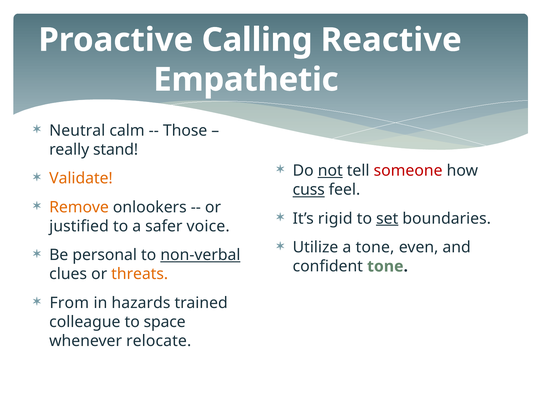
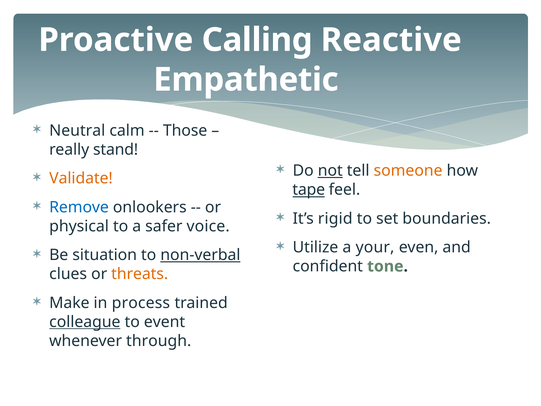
someone colour: red -> orange (408, 171)
cuss: cuss -> tape (309, 190)
Remove colour: orange -> blue (79, 207)
set underline: present -> none (387, 218)
justified: justified -> physical (79, 226)
a tone: tone -> your (375, 247)
personal: personal -> situation (105, 255)
From: From -> Make (69, 303)
hazards: hazards -> process (141, 303)
colleague underline: none -> present (85, 322)
space: space -> event (165, 322)
relocate: relocate -> through (159, 341)
